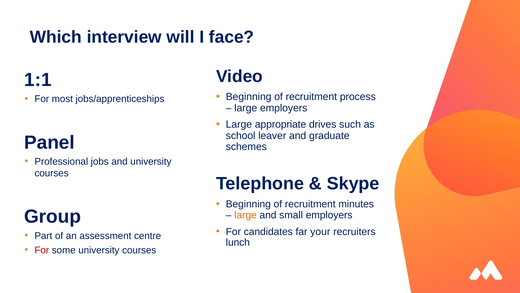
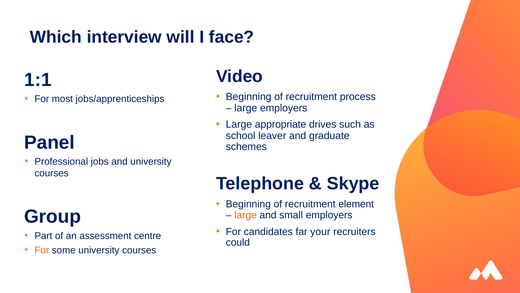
minutes: minutes -> element (356, 204)
lunch: lunch -> could (238, 242)
For colour: red -> orange (42, 250)
